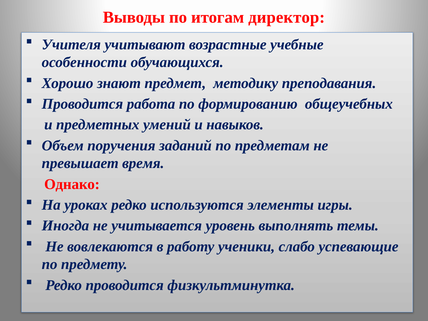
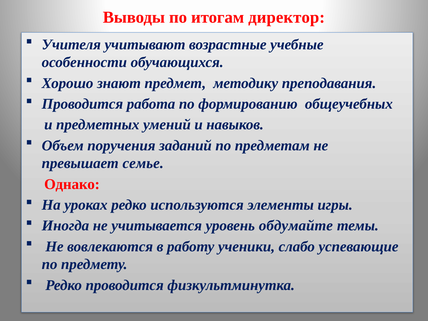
время: время -> семье (143, 163)
выполнять: выполнять -> обдумайте (296, 226)
